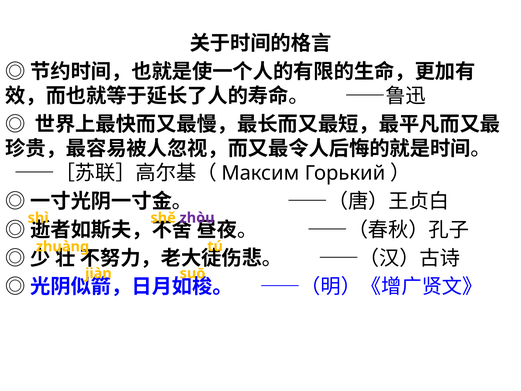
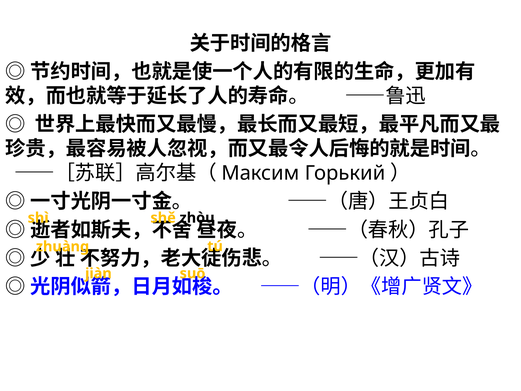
zhòu colour: purple -> black (197, 218)
